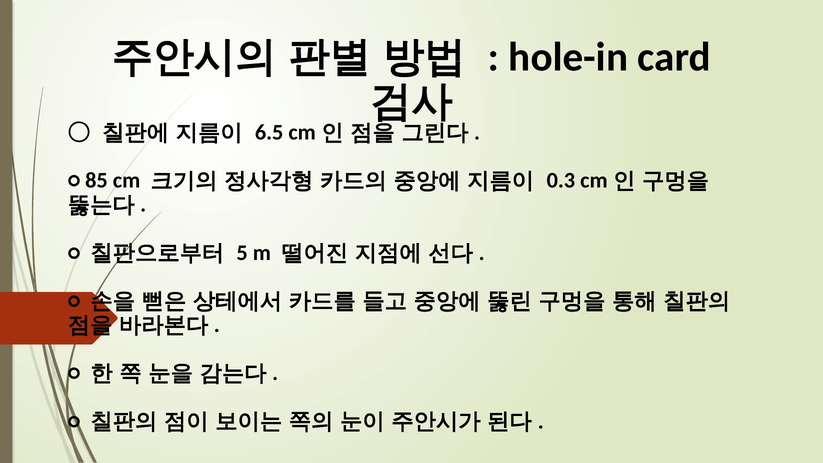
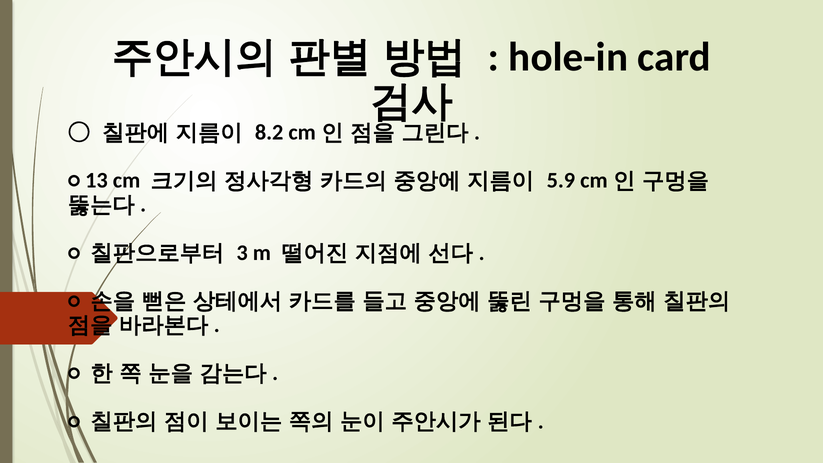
6.5: 6.5 -> 8.2 (269, 132)
85: 85 -> 13 (96, 181)
0.3: 0.3 -> 5.9 (561, 181)
5: 5 -> 3 (242, 253)
